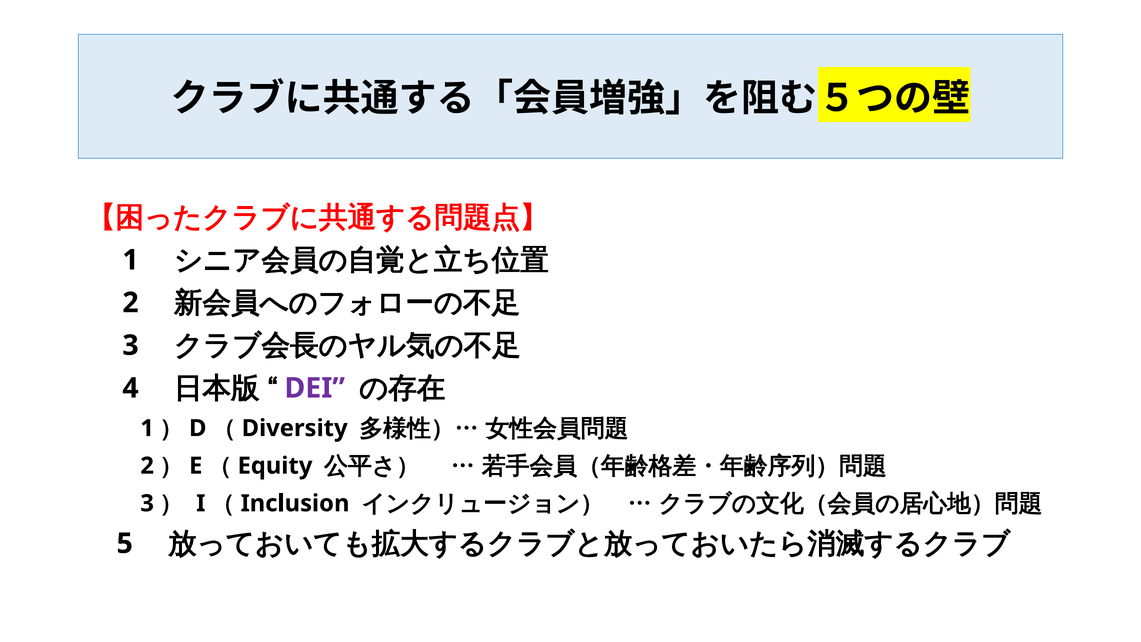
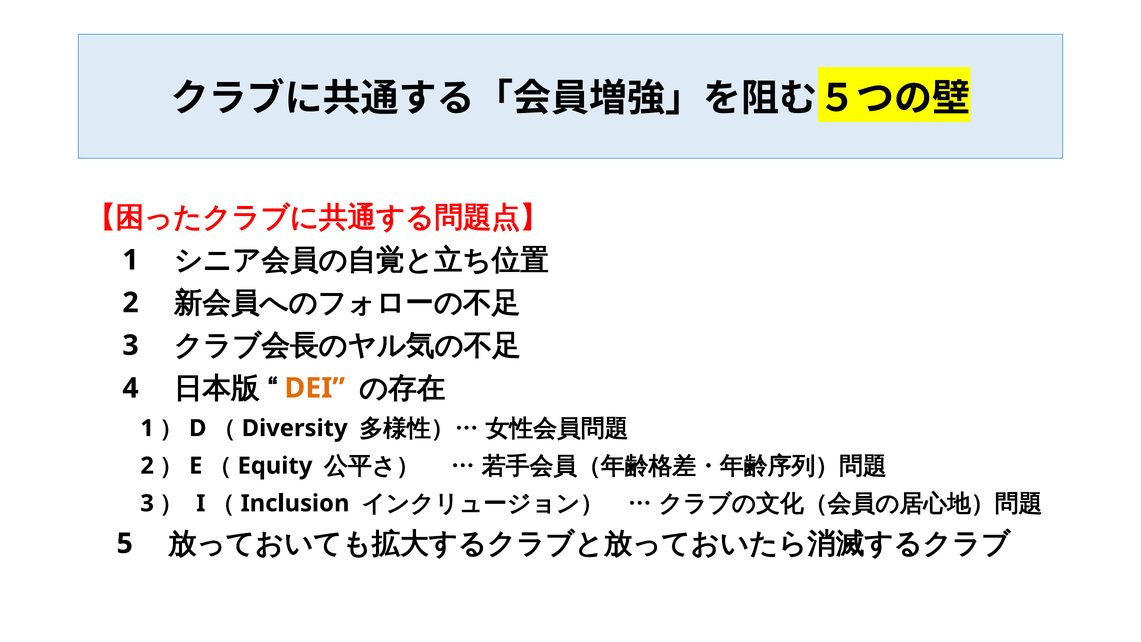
DEI colour: purple -> orange (315, 388)
